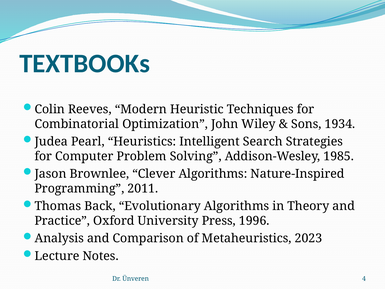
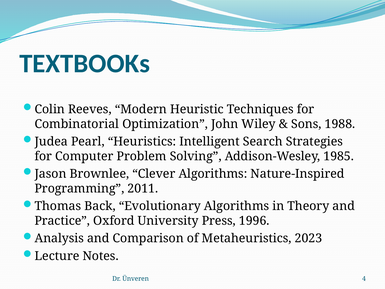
1934: 1934 -> 1988 (340, 124)
